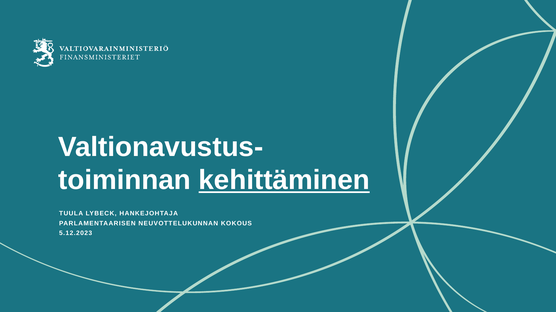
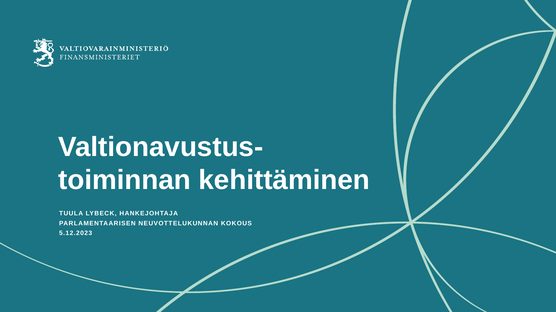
kehittäminen underline: present -> none (284, 181)
